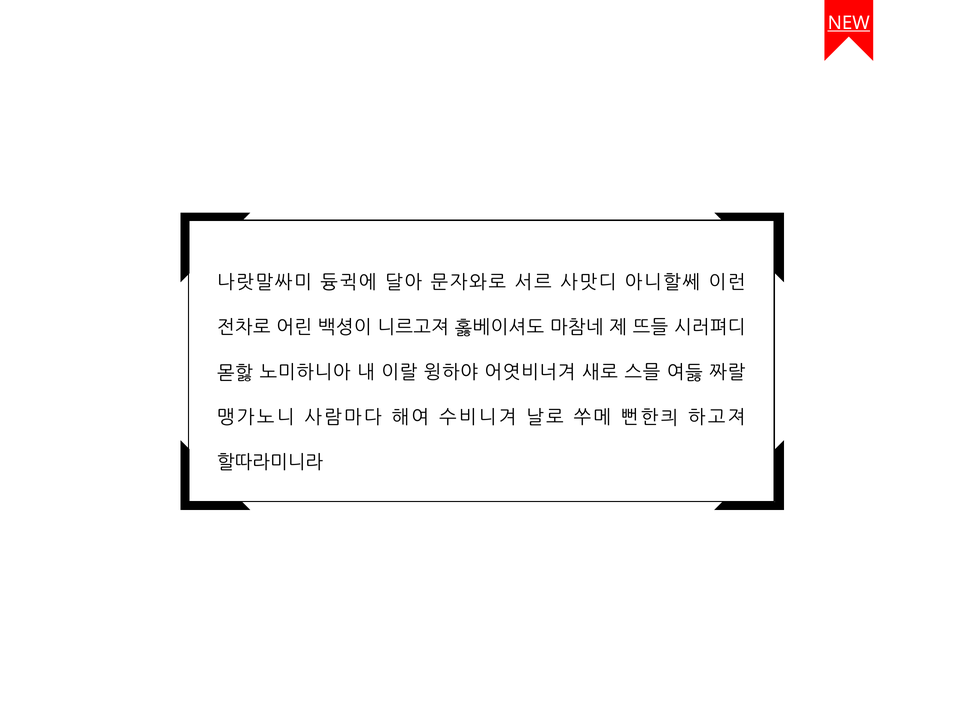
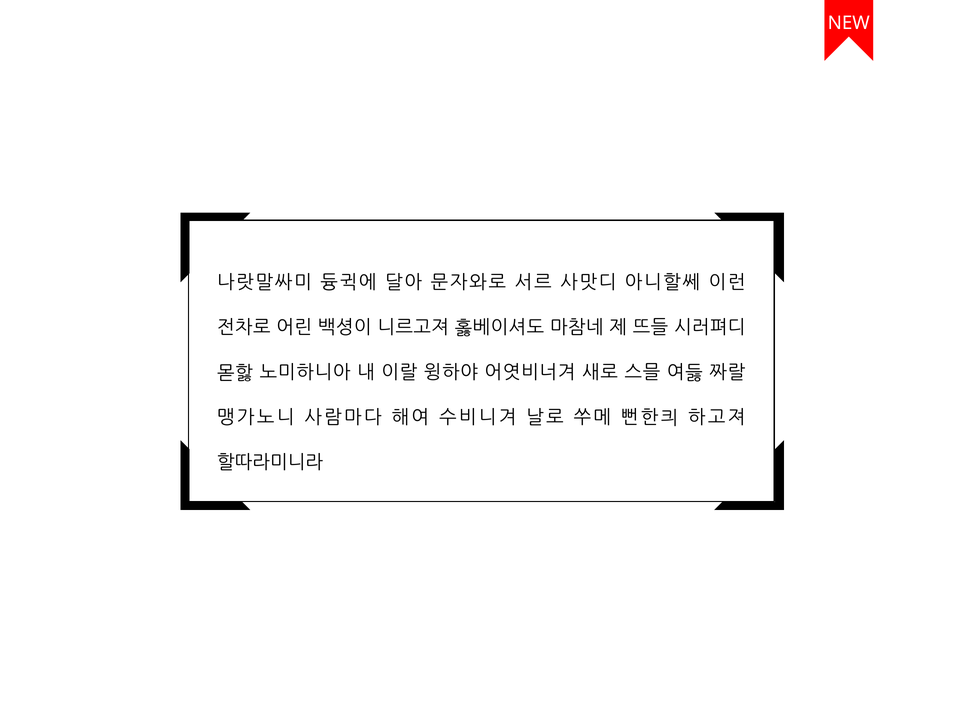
NEW underline: present -> none (849, 23)
